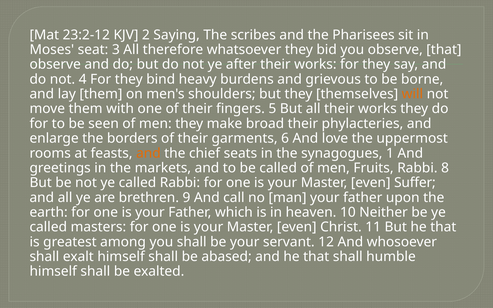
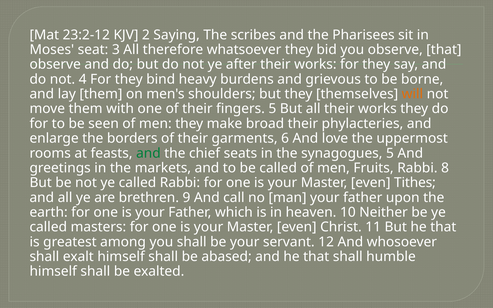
and colour: orange -> green (148, 153)
synagogues 1: 1 -> 5 (390, 153)
Suffer: Suffer -> Tithes (415, 183)
